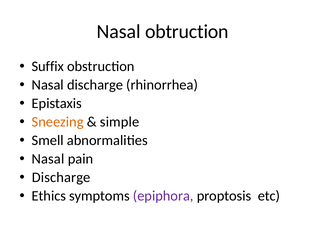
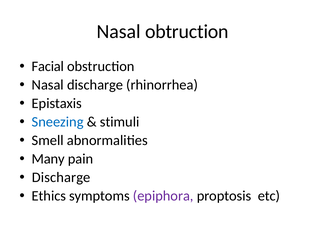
Suffix: Suffix -> Facial (48, 66)
Sneezing colour: orange -> blue (58, 122)
simple: simple -> stimuli (120, 122)
Nasal: Nasal -> Many (48, 159)
